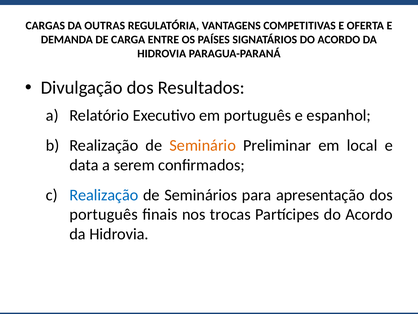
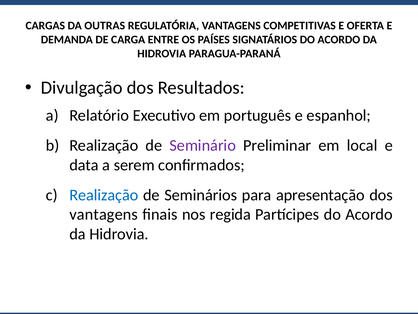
Seminário colour: orange -> purple (203, 145)
português: português -> vantagens (104, 214)
trocas: trocas -> regida (230, 214)
